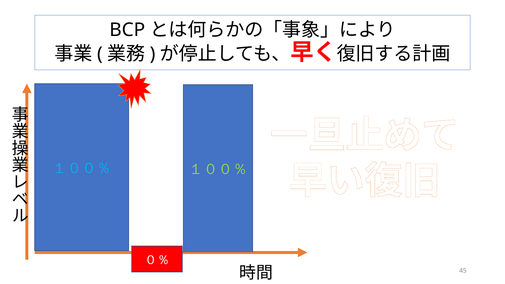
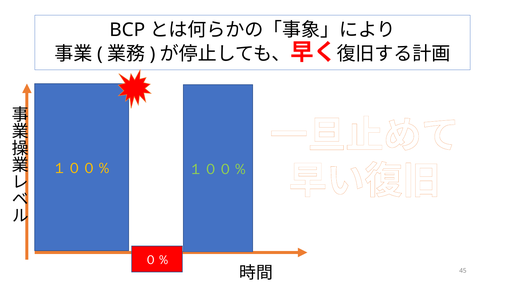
１００％ colour: light blue -> yellow (82, 168)
